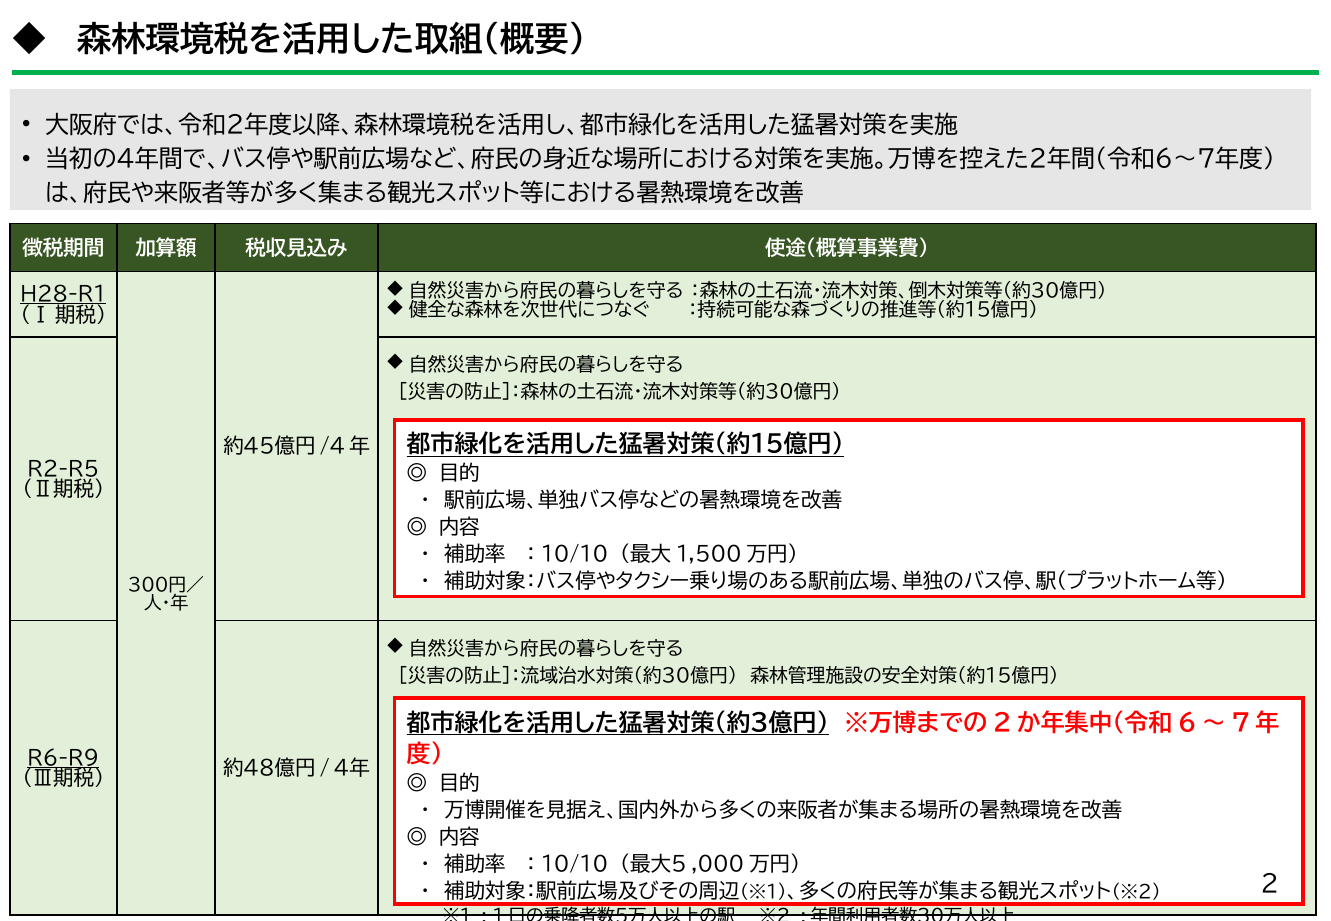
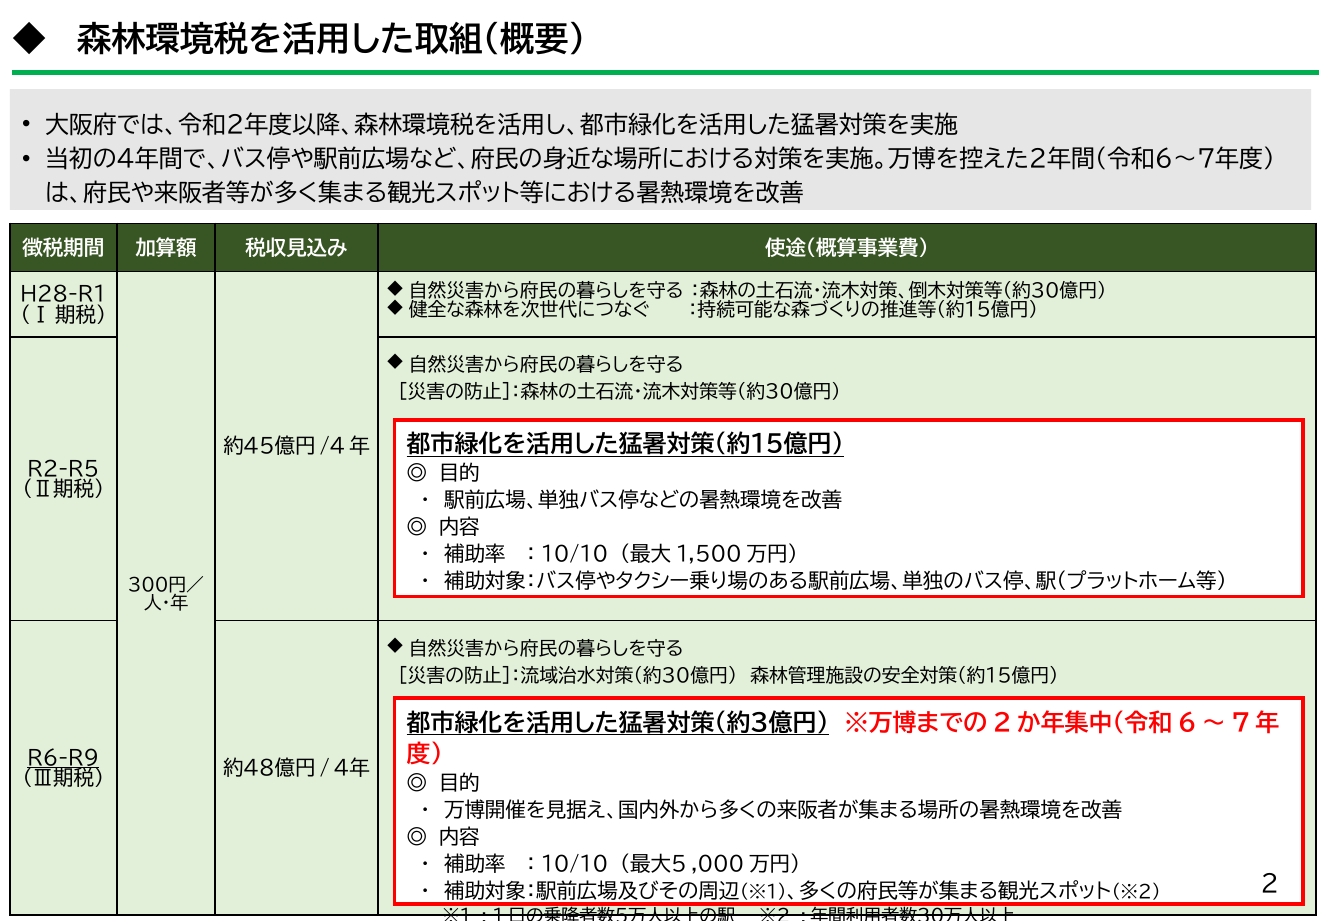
H28-R1 underline: present -> none (63, 295)
